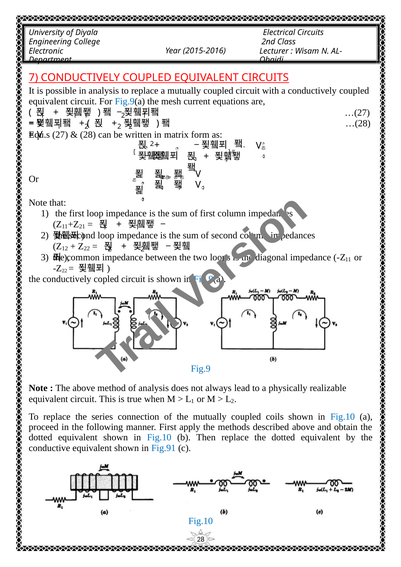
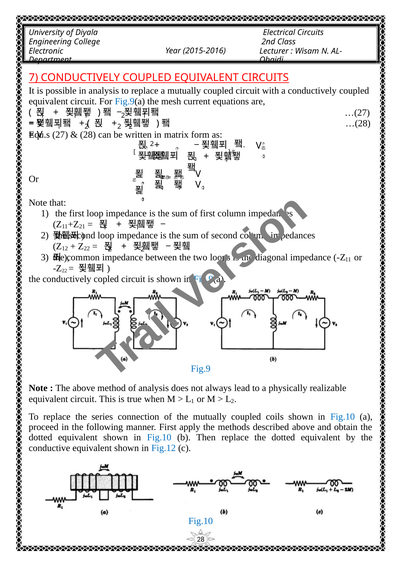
Fig.91: Fig.91 -> Fig.12 (164, 448)
